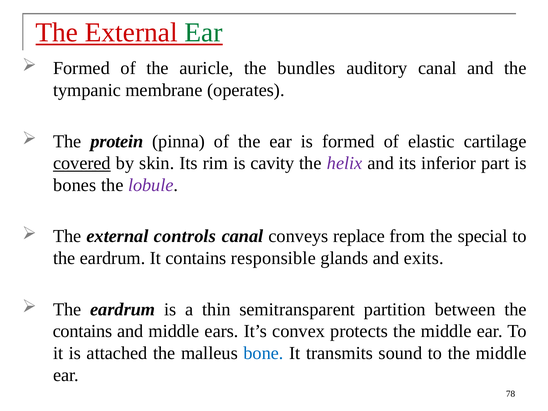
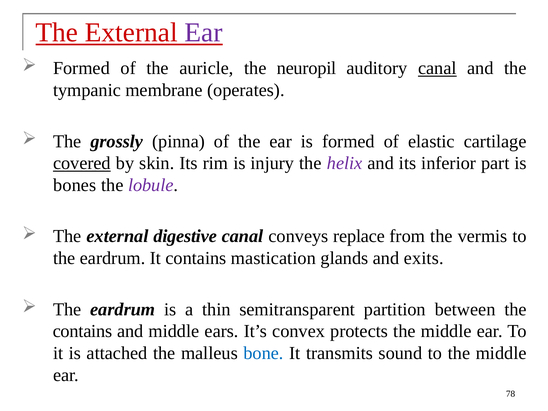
Ear colour: green -> purple (203, 33)
bundles: bundles -> neuropil (307, 68)
canal underline: none -> present (437, 68)
protein: protein -> grossly (117, 141)
cavity: cavity -> injury (272, 163)
controls: controls -> digestive (185, 236)
special: special -> vermis (483, 236)
responsible: responsible -> mastication (273, 258)
